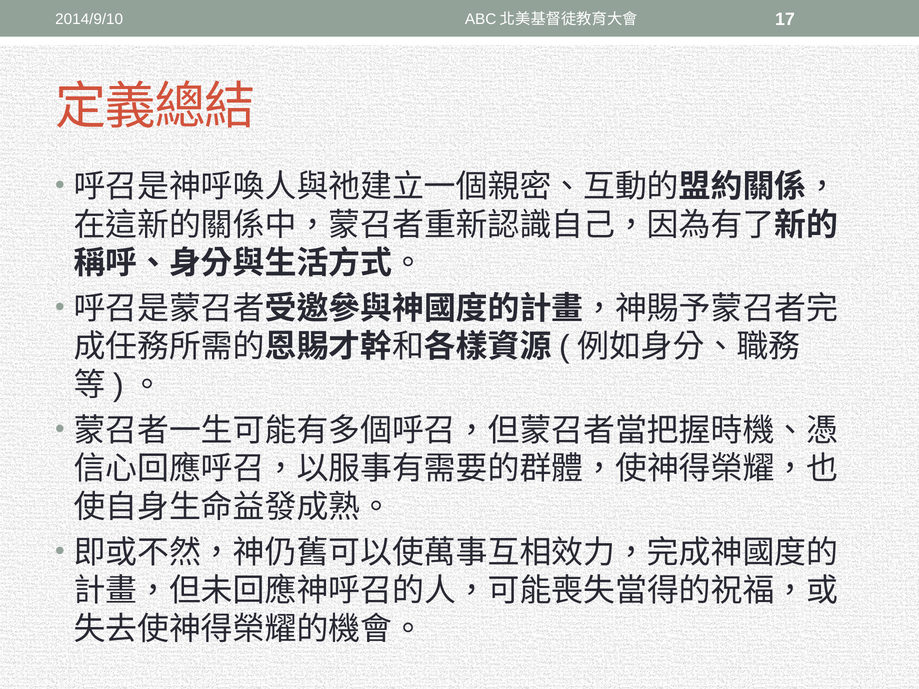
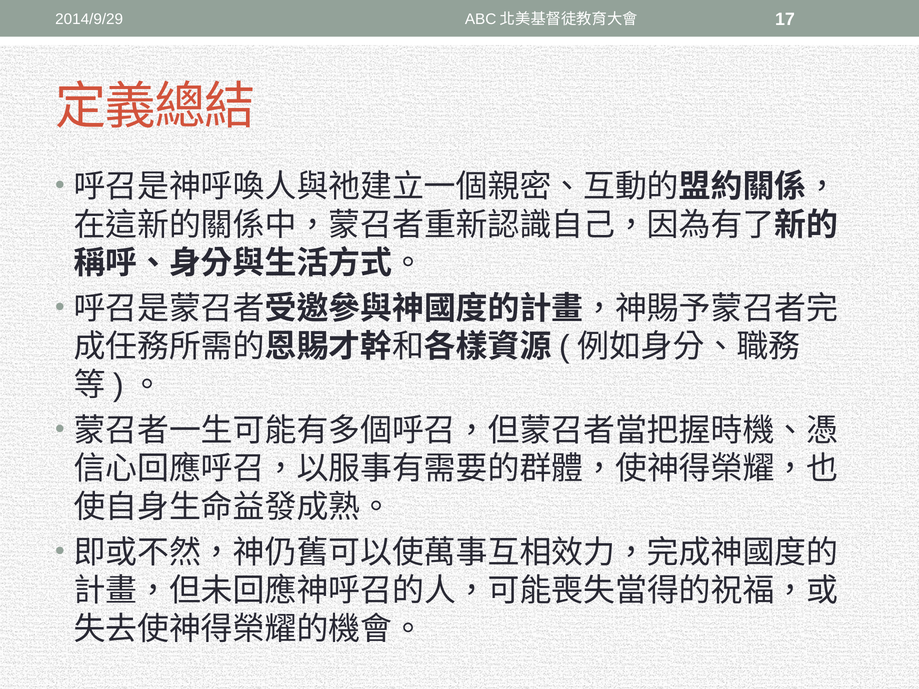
2014/9/10: 2014/9/10 -> 2014/9/29 (89, 19)
